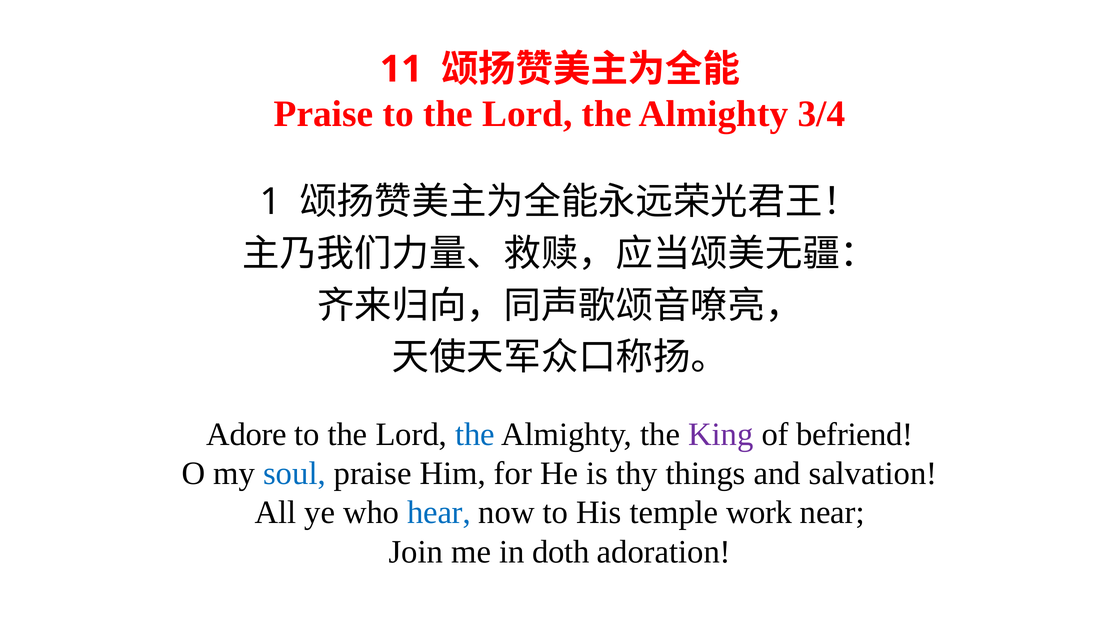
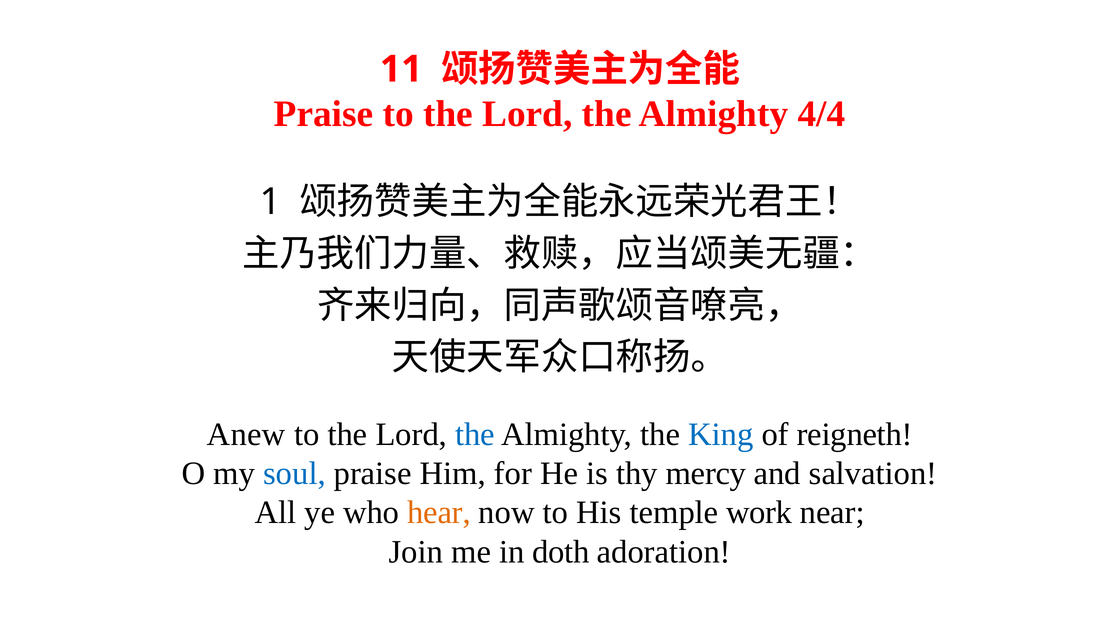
3/4: 3/4 -> 4/4 (822, 114)
Adore: Adore -> Anew (246, 434)
King colour: purple -> blue (721, 434)
befriend: befriend -> reigneth (855, 434)
things: things -> mercy (706, 473)
hear colour: blue -> orange (439, 513)
